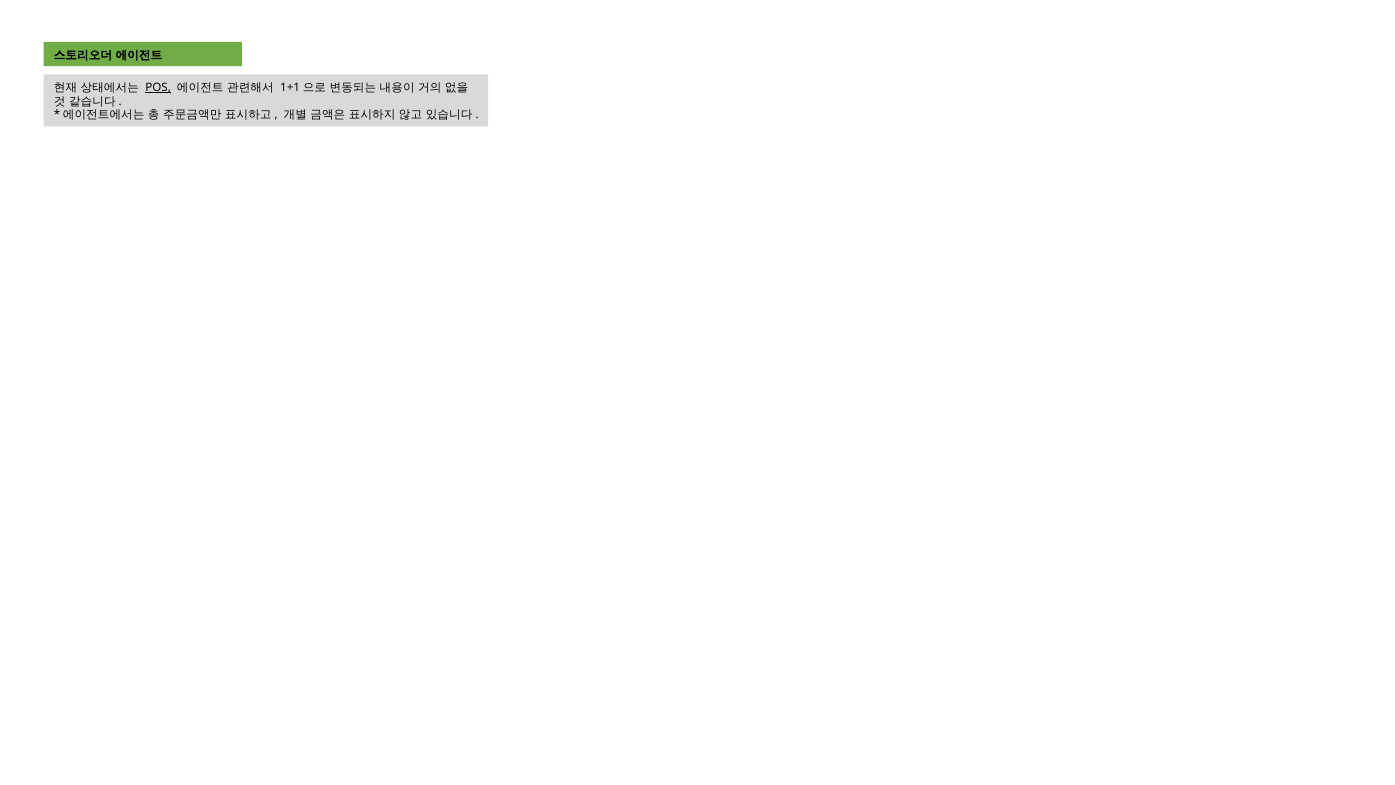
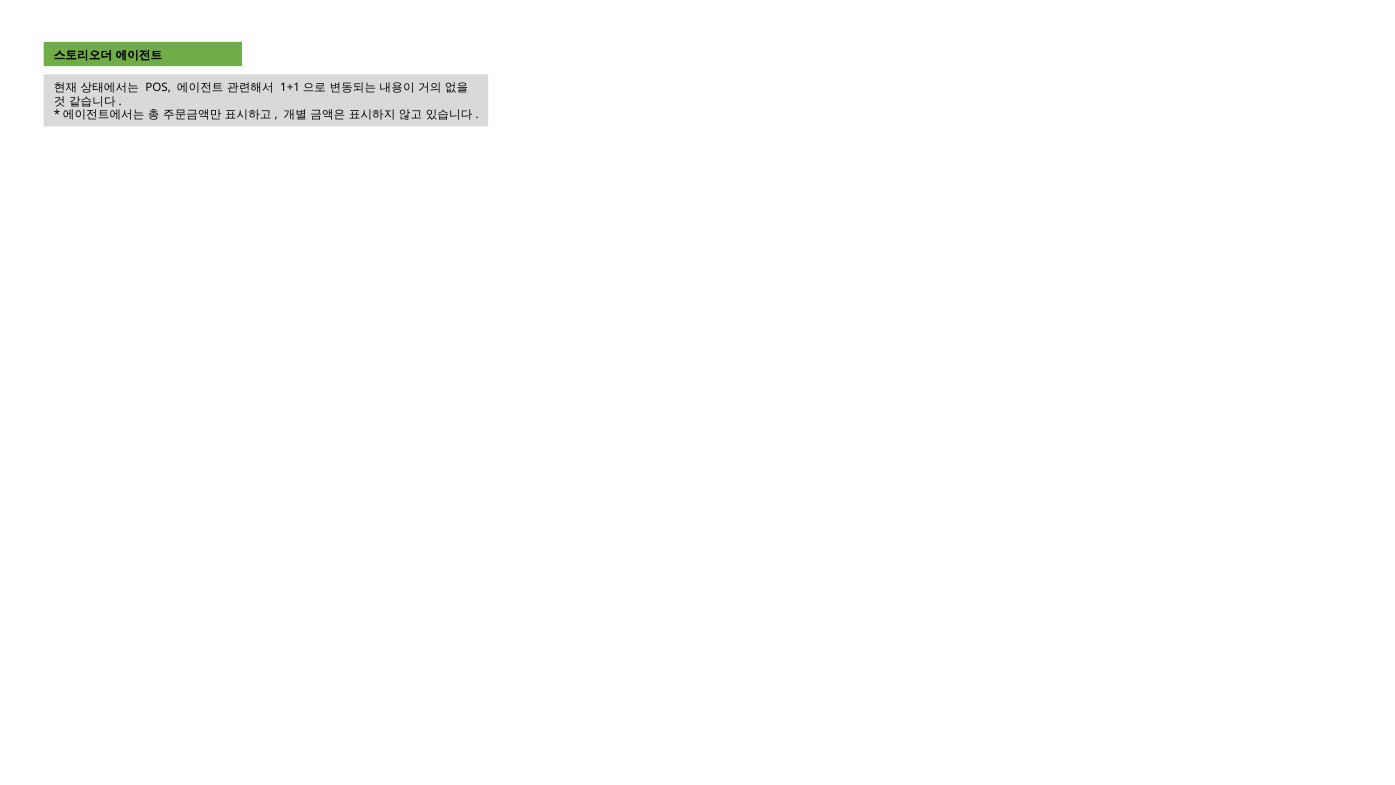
POS underline: present -> none (158, 87)
